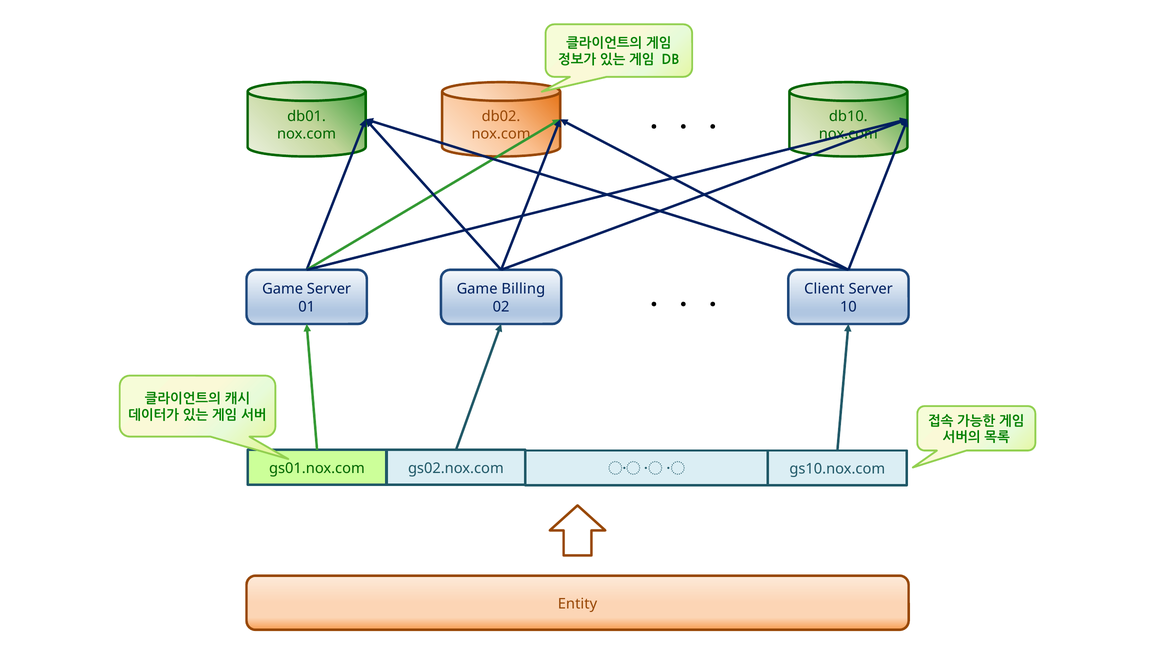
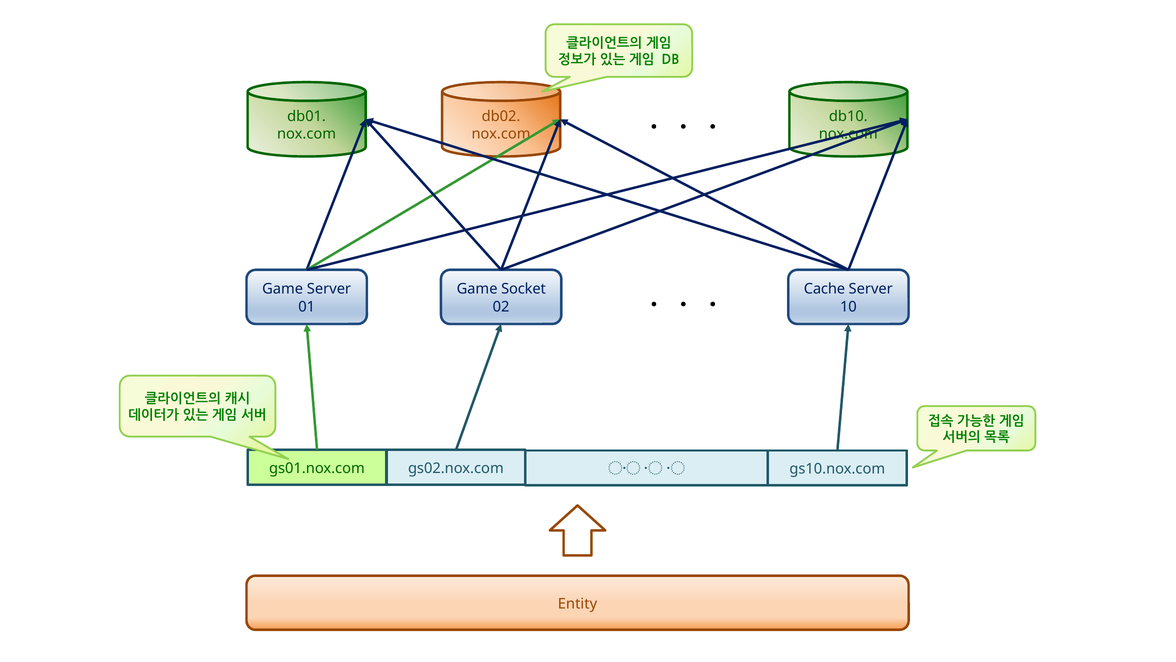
Billing: Billing -> Socket (523, 289)
Client: Client -> Cache (824, 289)
